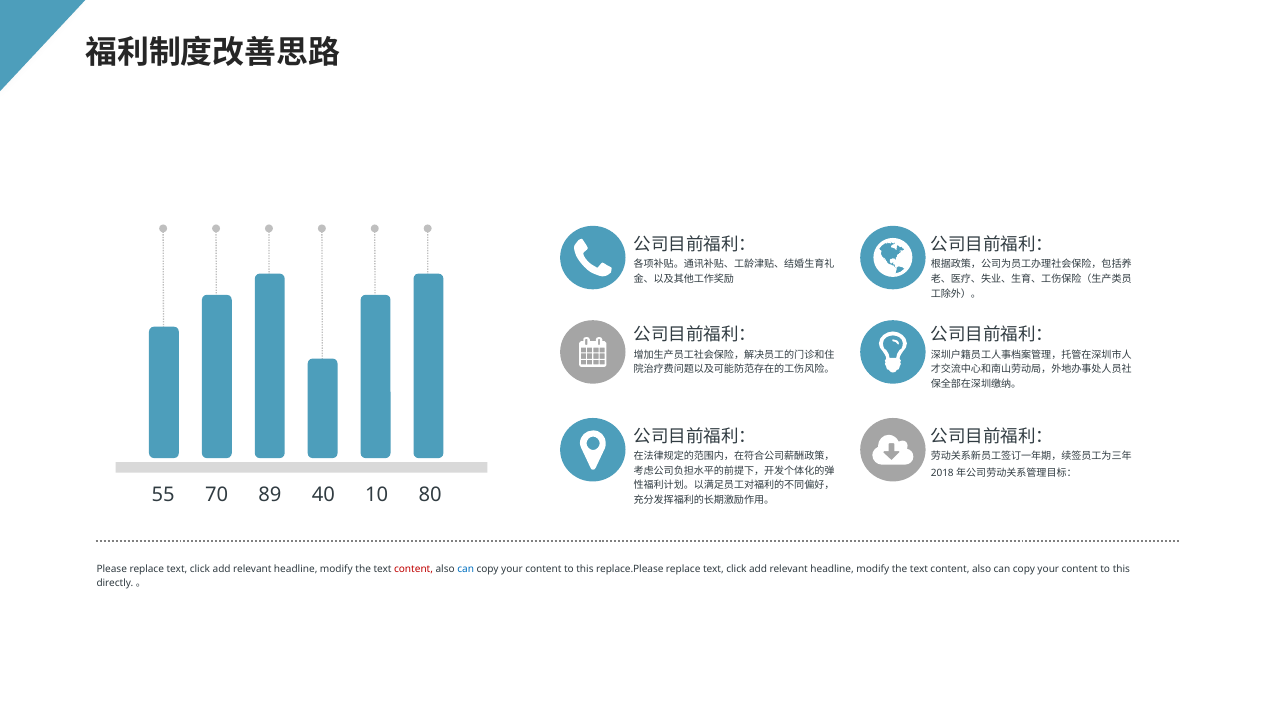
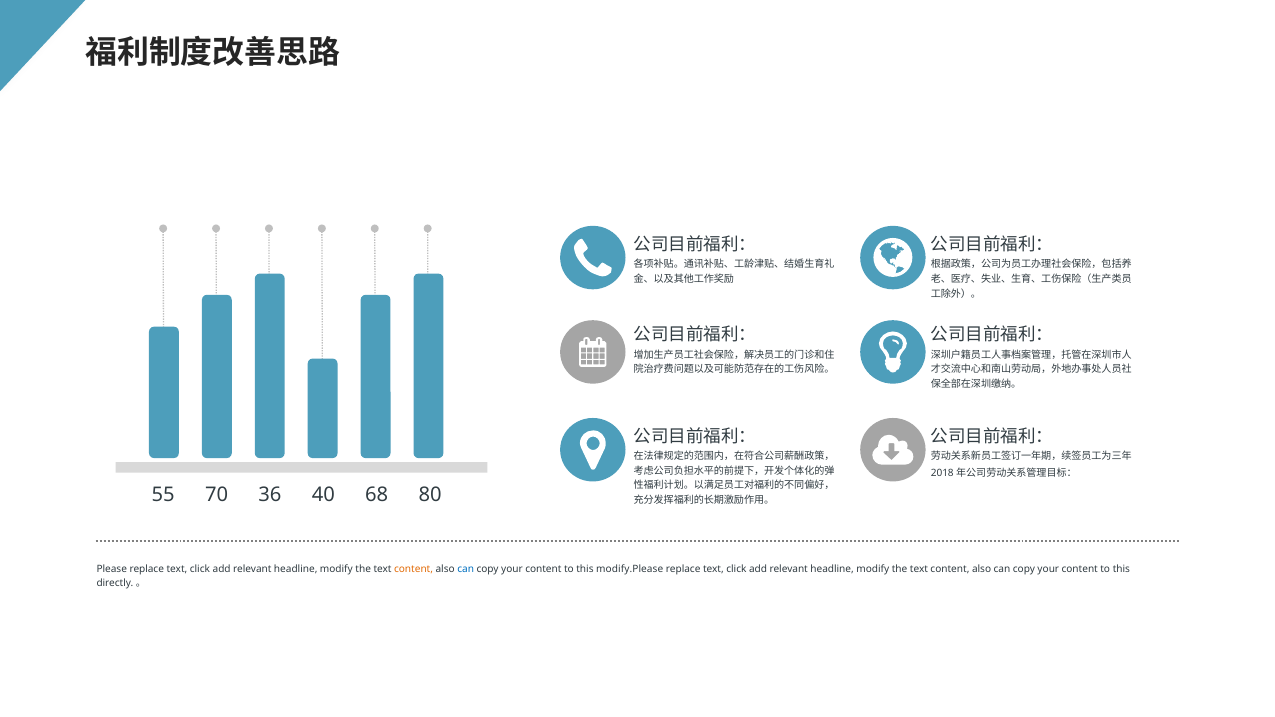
89: 89 -> 36 (270, 495)
10: 10 -> 68 (377, 495)
content colour: red -> orange (414, 569)
replace.Please: replace.Please -> modify.Please (630, 569)
